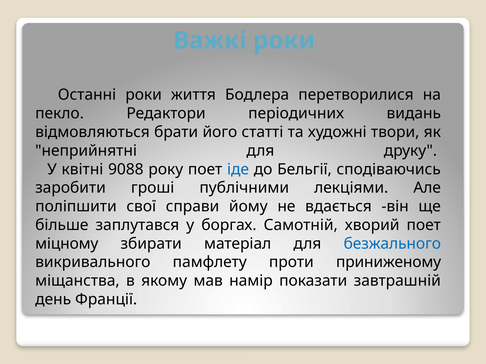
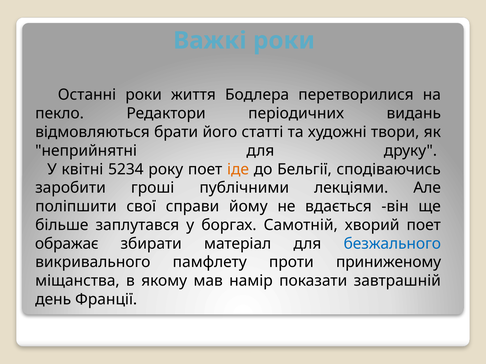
9088: 9088 -> 5234 (126, 169)
іде colour: blue -> orange (238, 169)
міцному: міцному -> ображає (67, 244)
